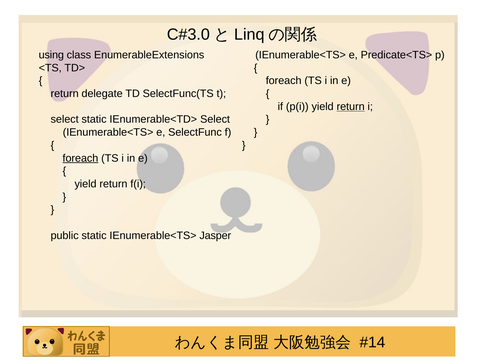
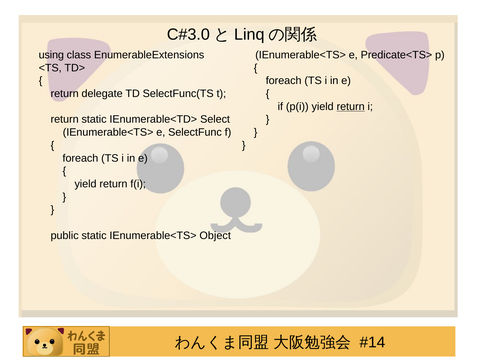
select: select -> return (65, 119)
foreach underline: present -> none (80, 158)
Jasper: Jasper -> Object (215, 236)
